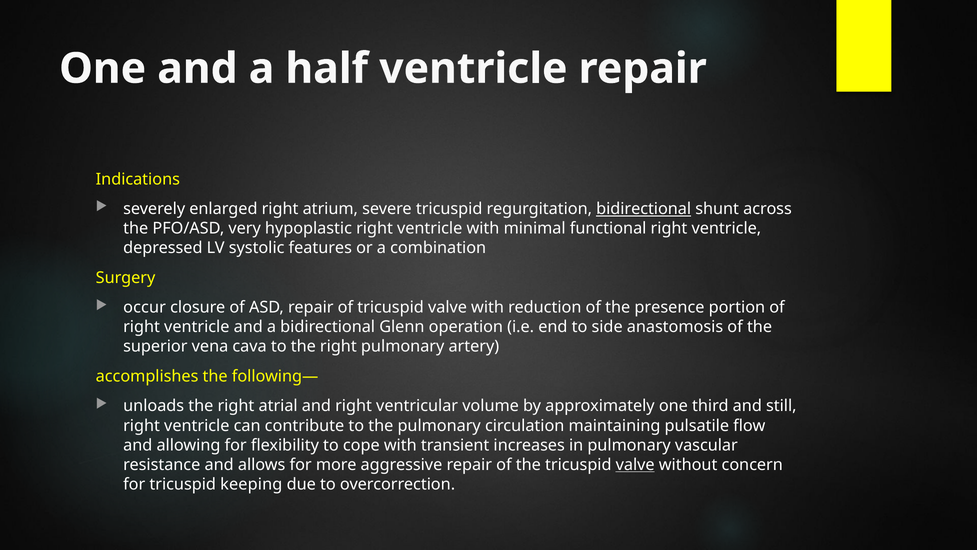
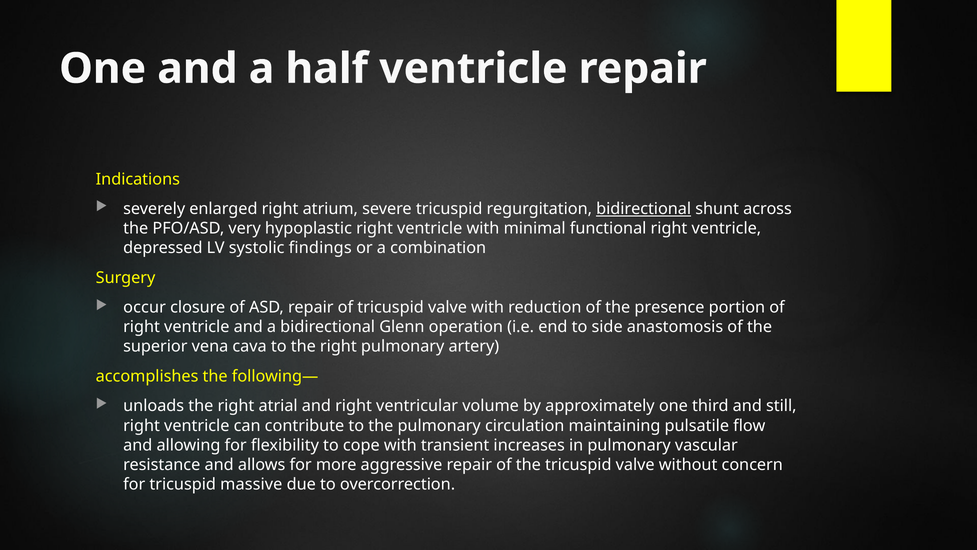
features: features -> findings (320, 248)
valve underline: present -> none (635, 464)
keeping: keeping -> massive (251, 484)
